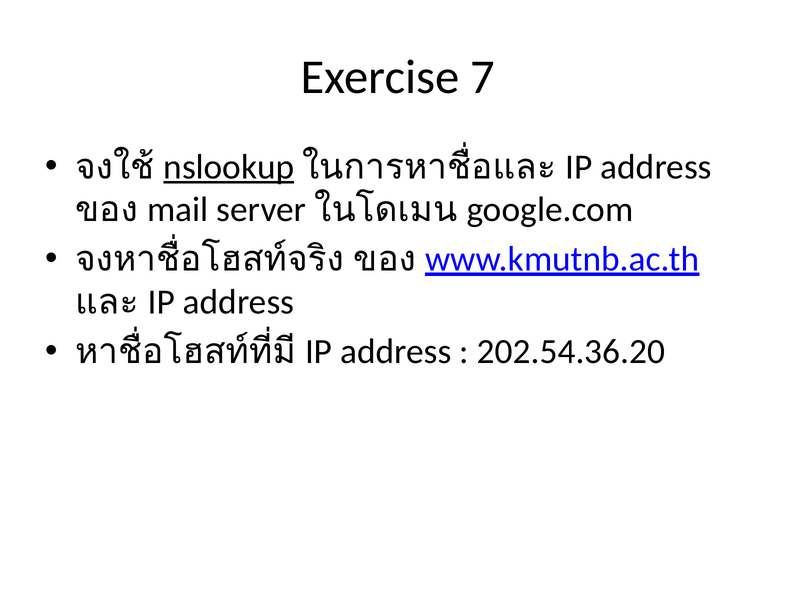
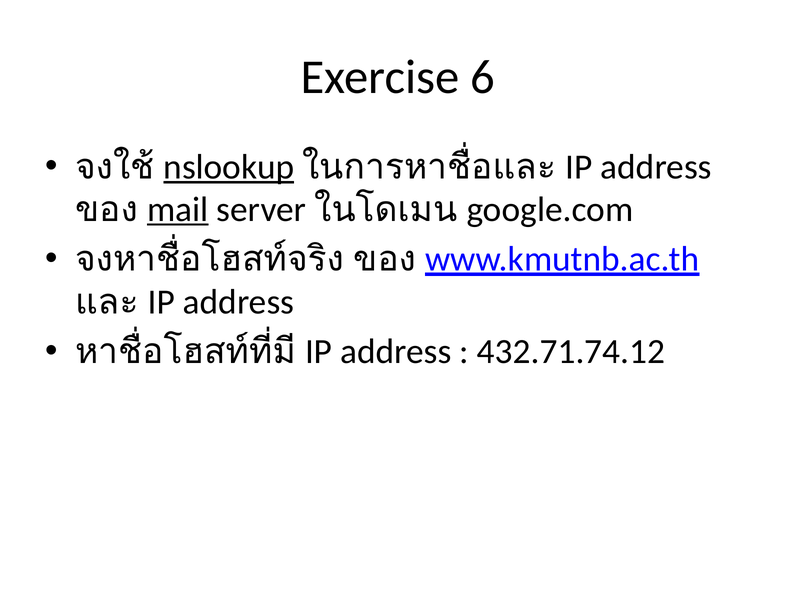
7: 7 -> 6 (483, 77)
mail underline: none -> present (178, 209)
202.54.36.20: 202.54.36.20 -> 432.71.74.12 (571, 352)
